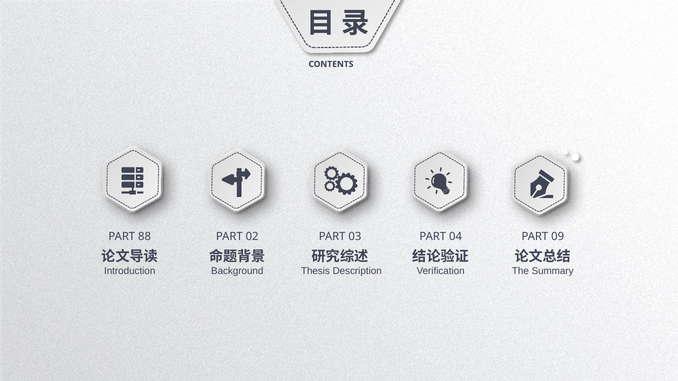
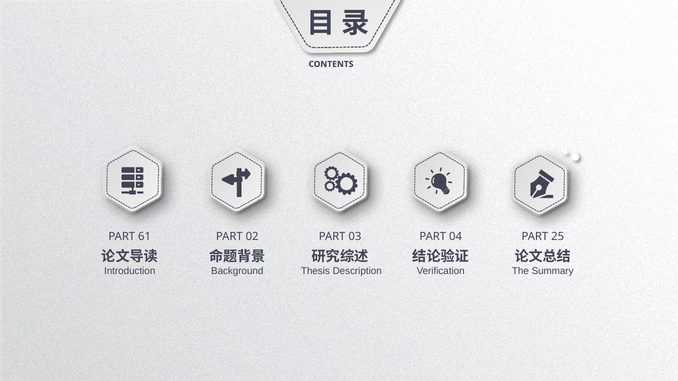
88: 88 -> 61 (145, 237)
09: 09 -> 25 (558, 237)
